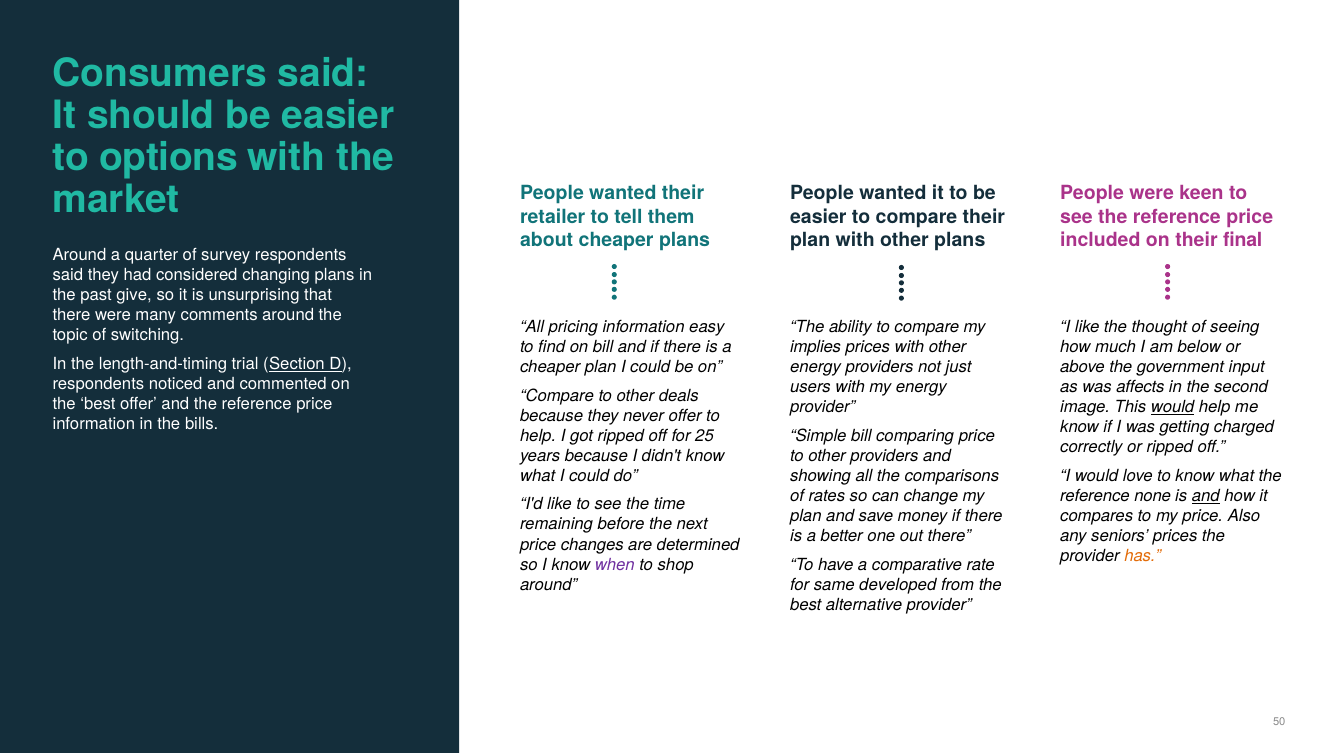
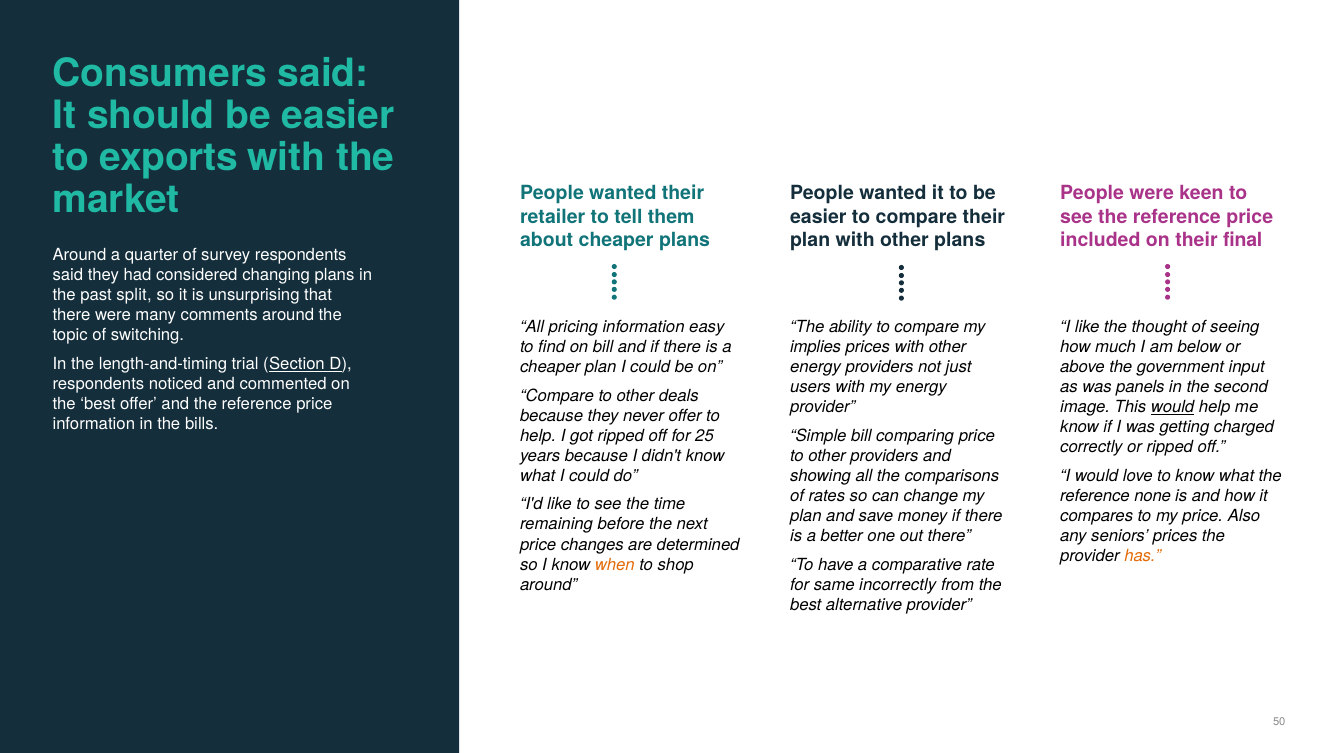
options: options -> exports (168, 157)
give: give -> split (134, 295)
affects: affects -> panels (1140, 387)
and underline: present -> none (1206, 496)
when colour: purple -> orange (615, 564)
developed: developed -> incorrectly (898, 584)
